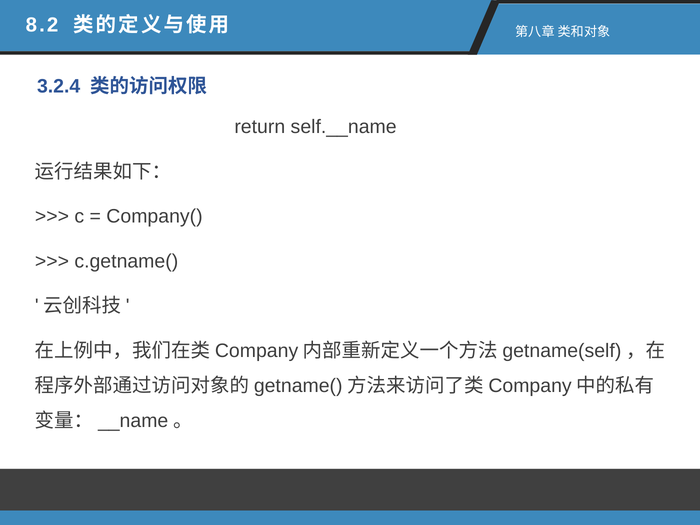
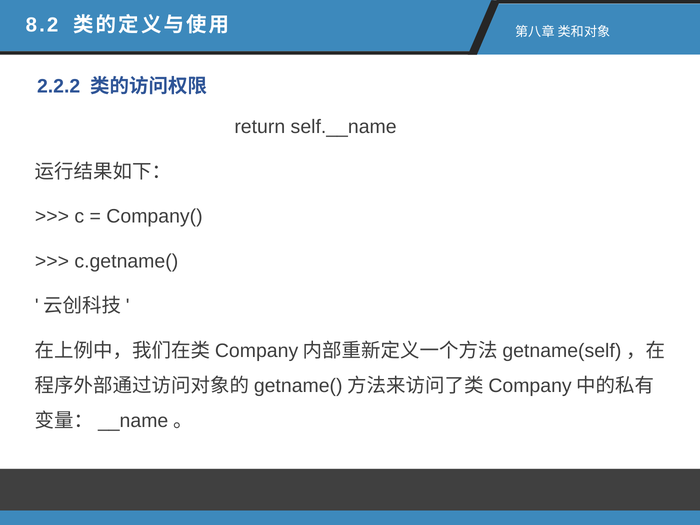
3.2.4: 3.2.4 -> 2.2.2 (59, 87)
